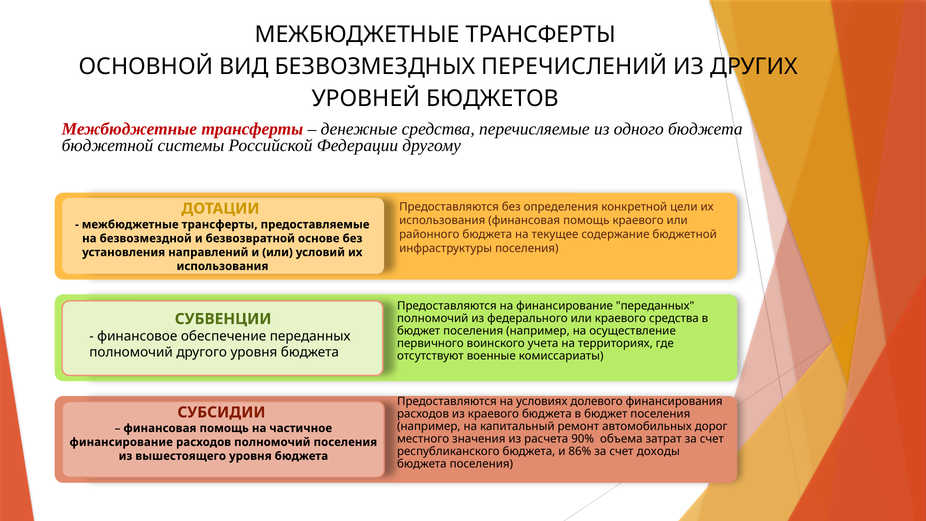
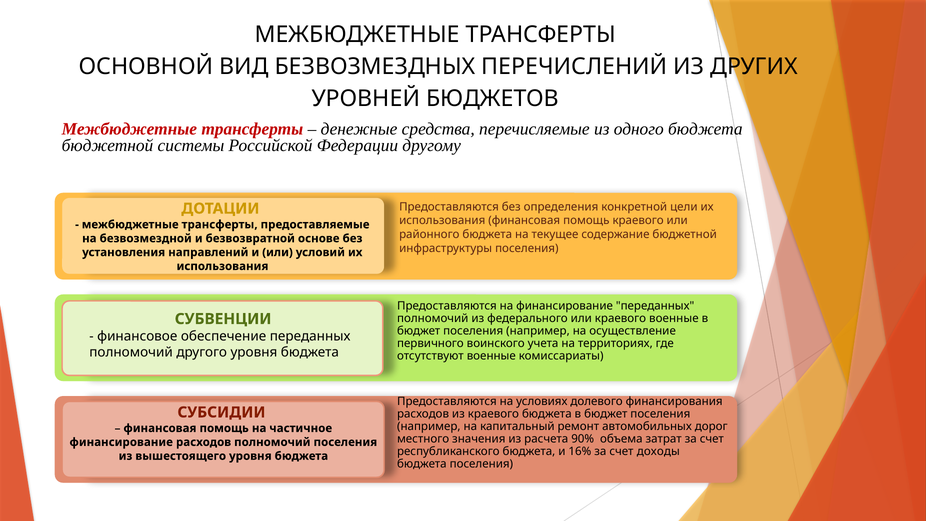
краевого средства: средства -> военные (674, 318)
86%: 86% -> 16% (580, 451)
